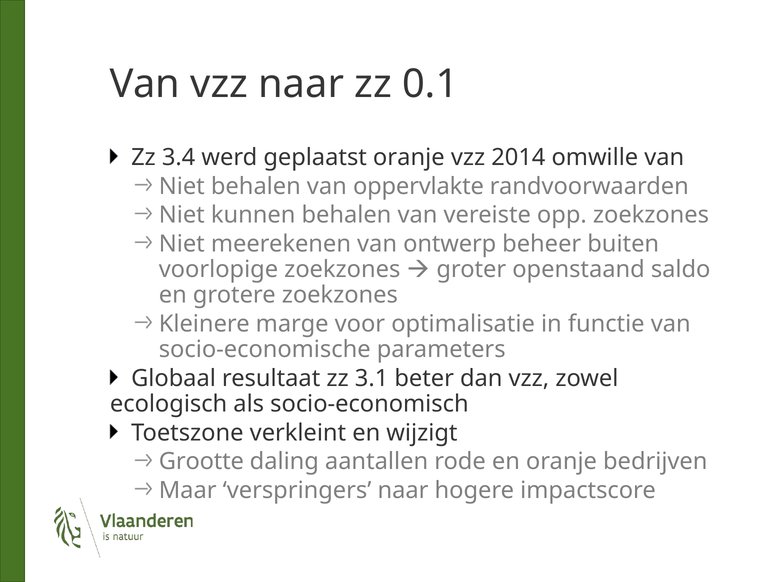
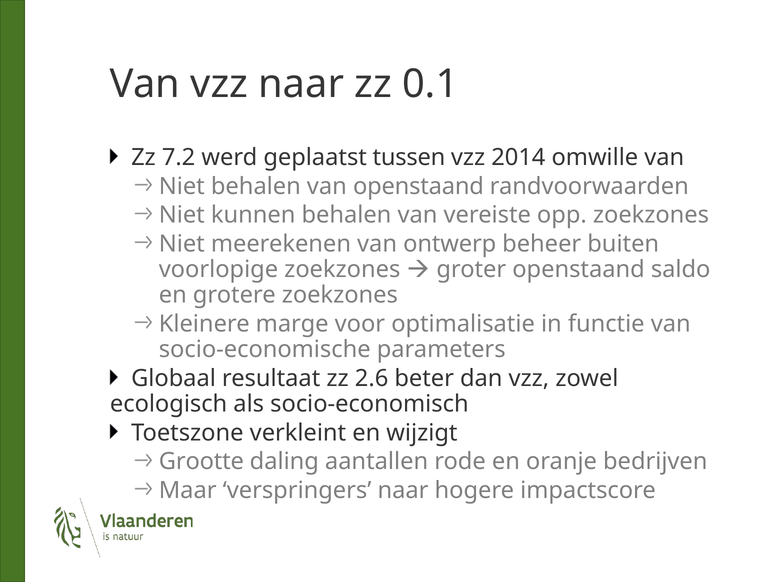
3.4: 3.4 -> 7.2 (179, 157)
geplaatst oranje: oranje -> tussen (409, 157)
van oppervlakte: oppervlakte -> openstaand (418, 186)
3.1: 3.1 -> 2.6 (372, 378)
